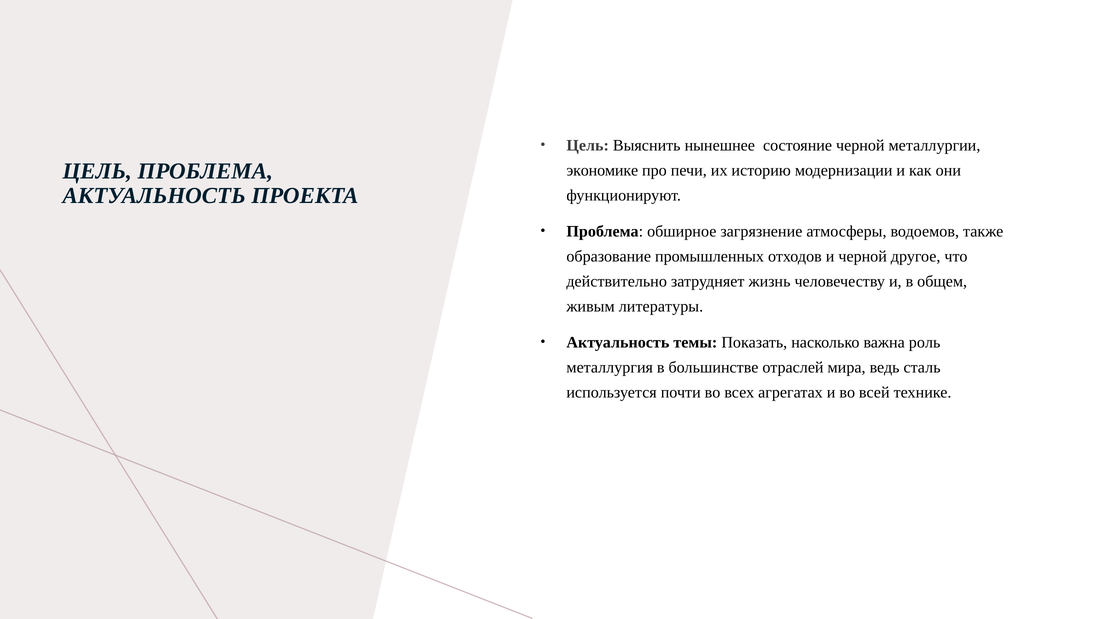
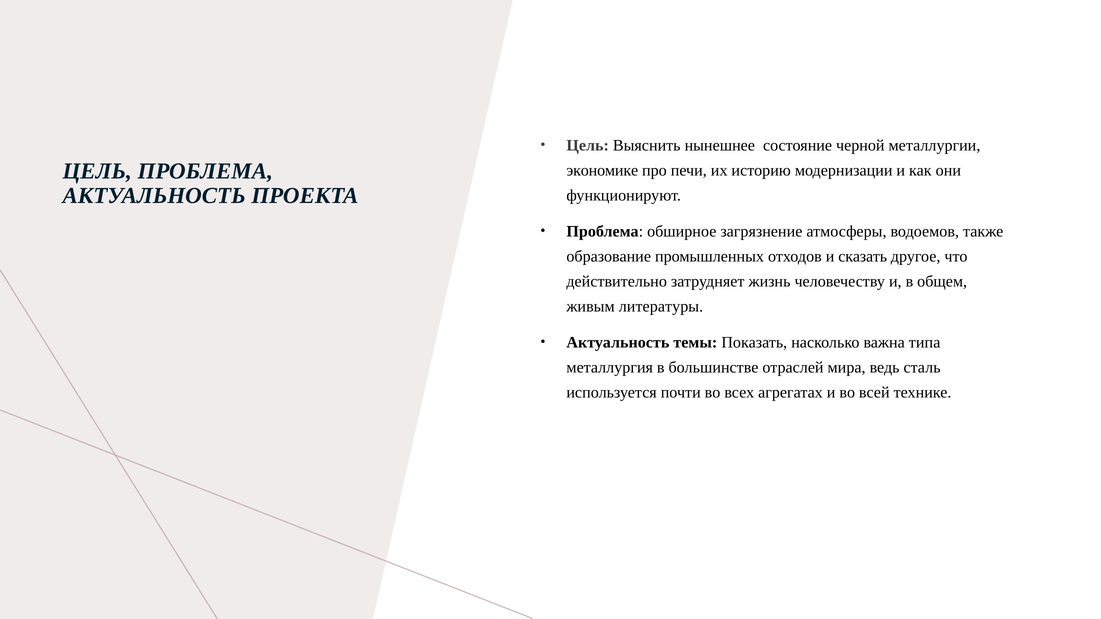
и черной: черной -> сказать (863, 257)
роль: роль -> типа (925, 343)
